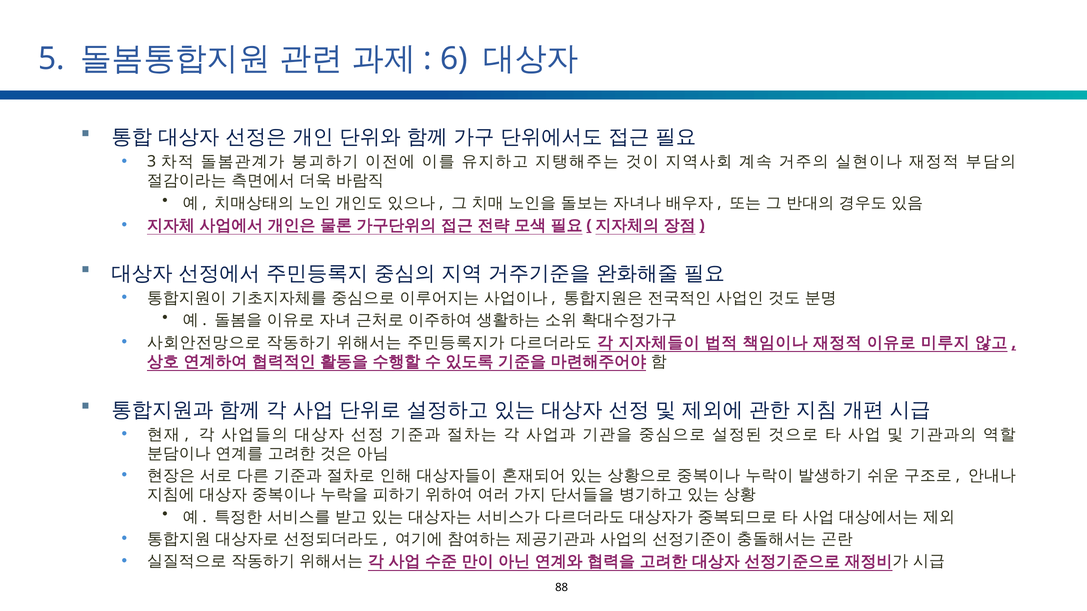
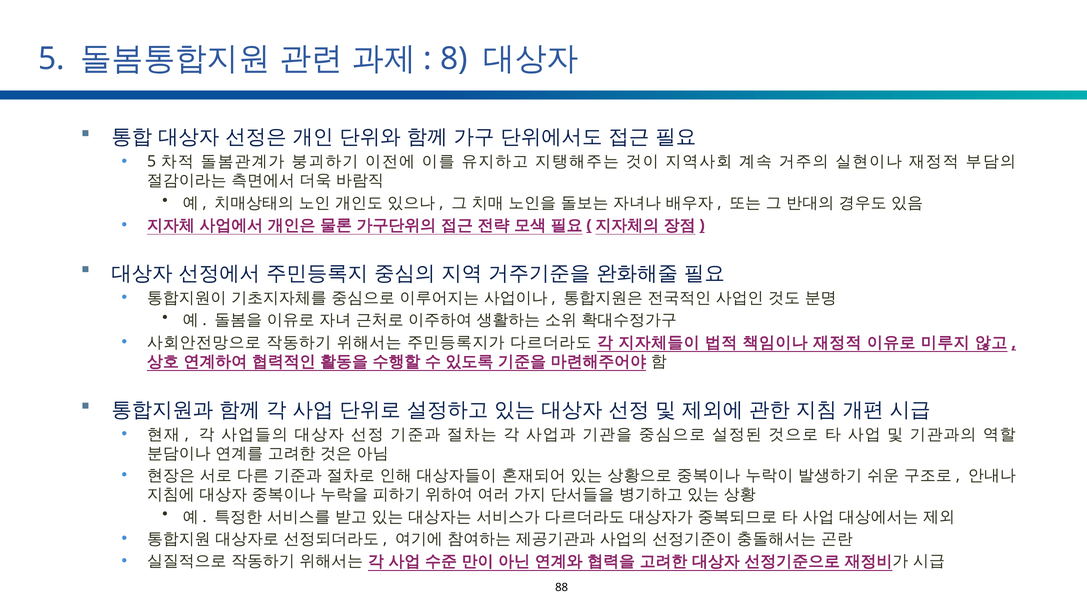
6: 6 -> 8 (454, 59)
3: 3 -> 5 (152, 162)
